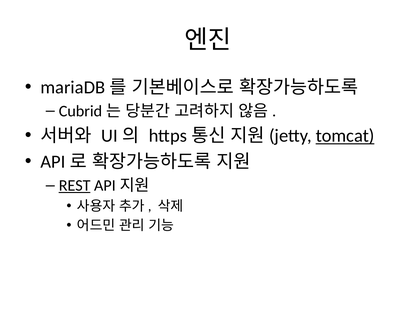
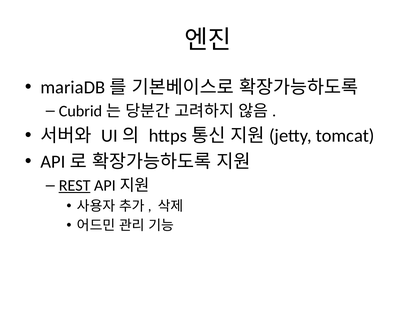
tomcat underline: present -> none (345, 136)
